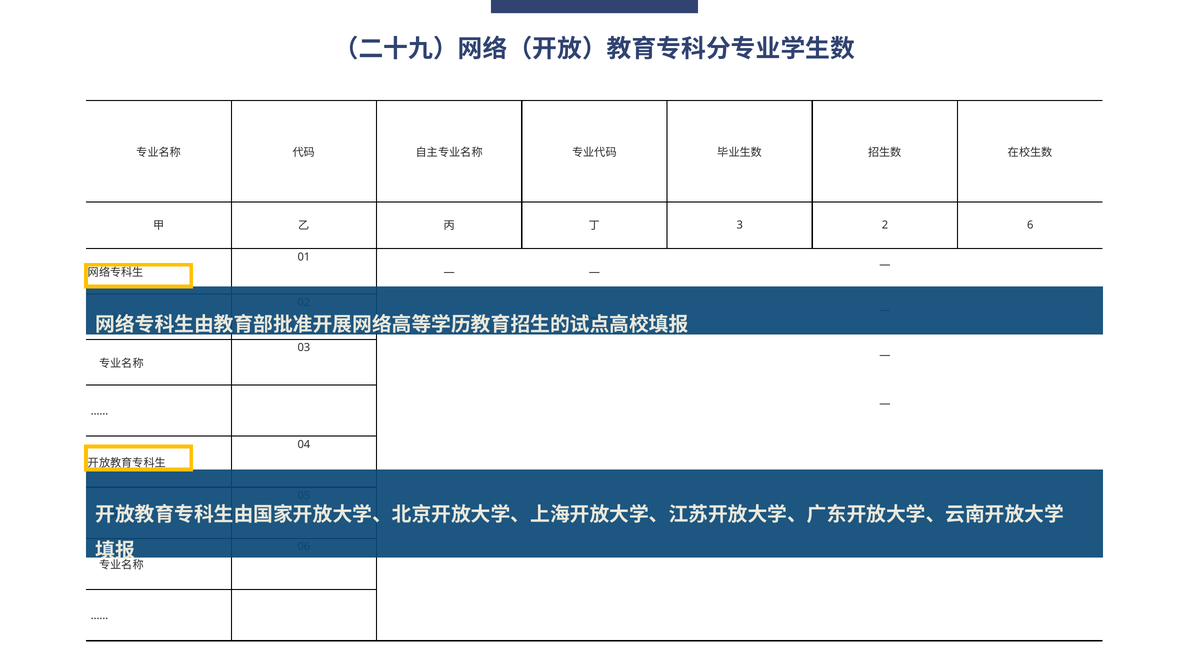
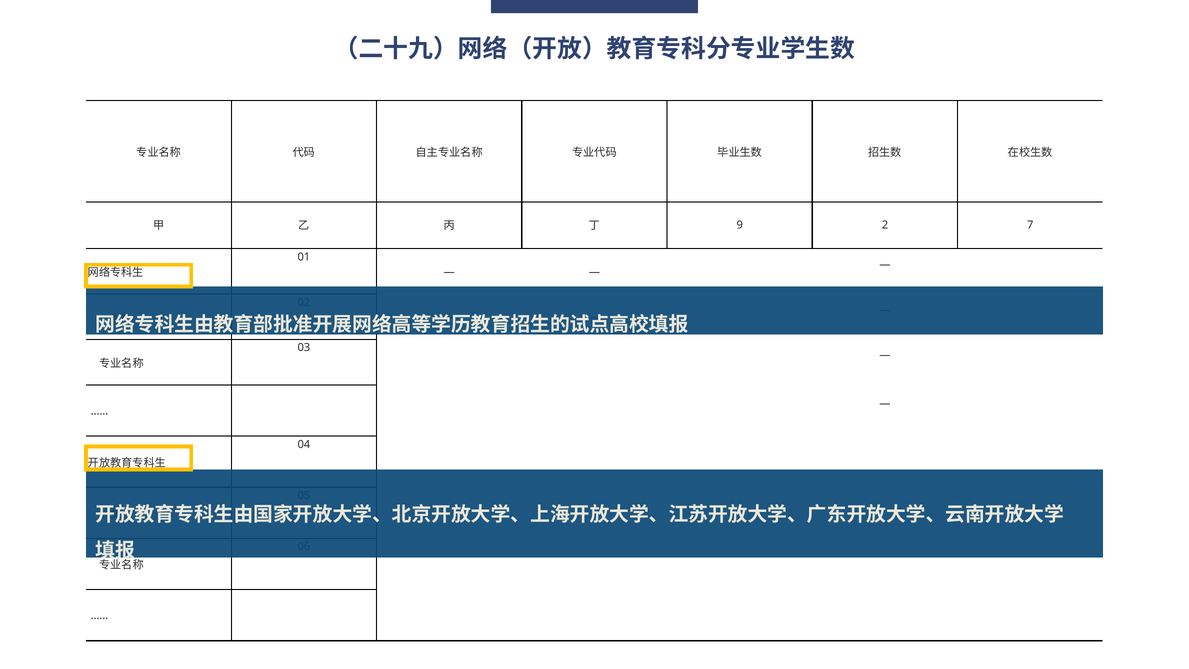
3: 3 -> 9 (740, 225)
6: 6 -> 7 (1030, 225)
